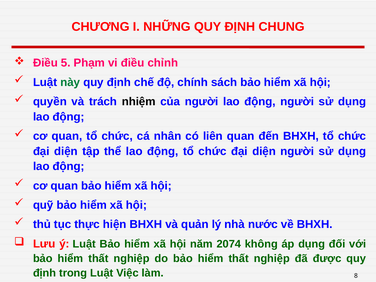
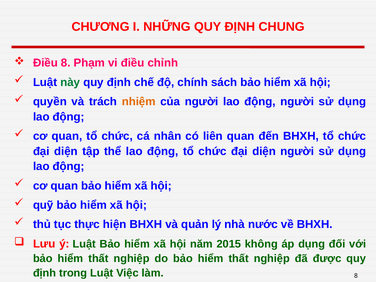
Điều 5: 5 -> 8 (66, 63)
nhiệm colour: black -> orange (139, 102)
2074: 2074 -> 2015 (229, 244)
